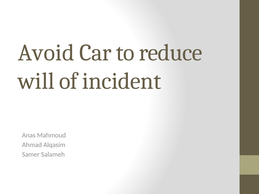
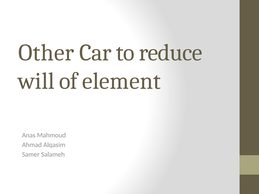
Avoid: Avoid -> Other (46, 53)
incident: incident -> element (121, 81)
